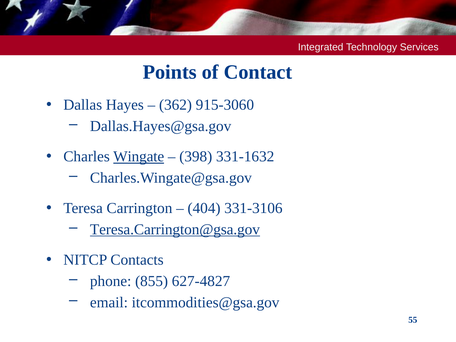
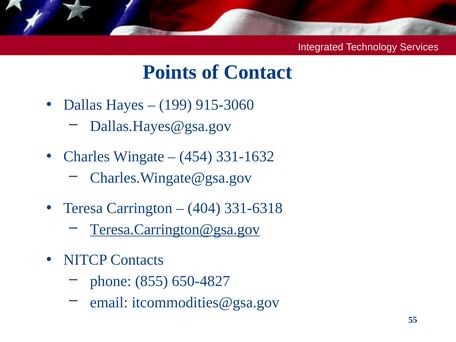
362: 362 -> 199 (176, 105)
Wingate underline: present -> none (139, 157)
398: 398 -> 454 (196, 157)
331-3106: 331-3106 -> 331-6318 (253, 208)
627-4827: 627-4827 -> 650-4827 (201, 281)
